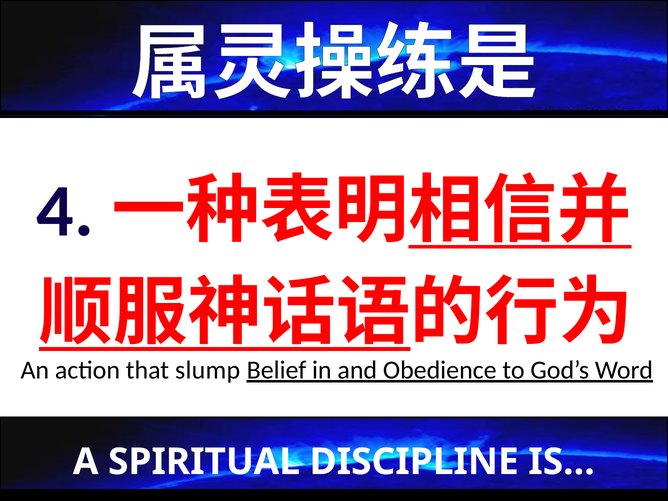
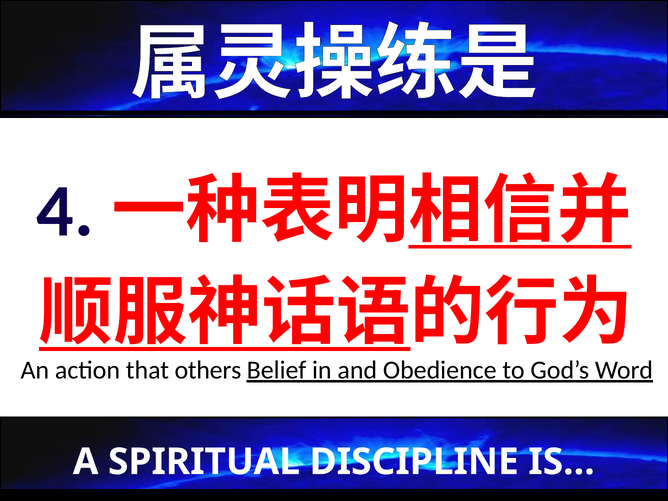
slump: slump -> others (208, 370)
